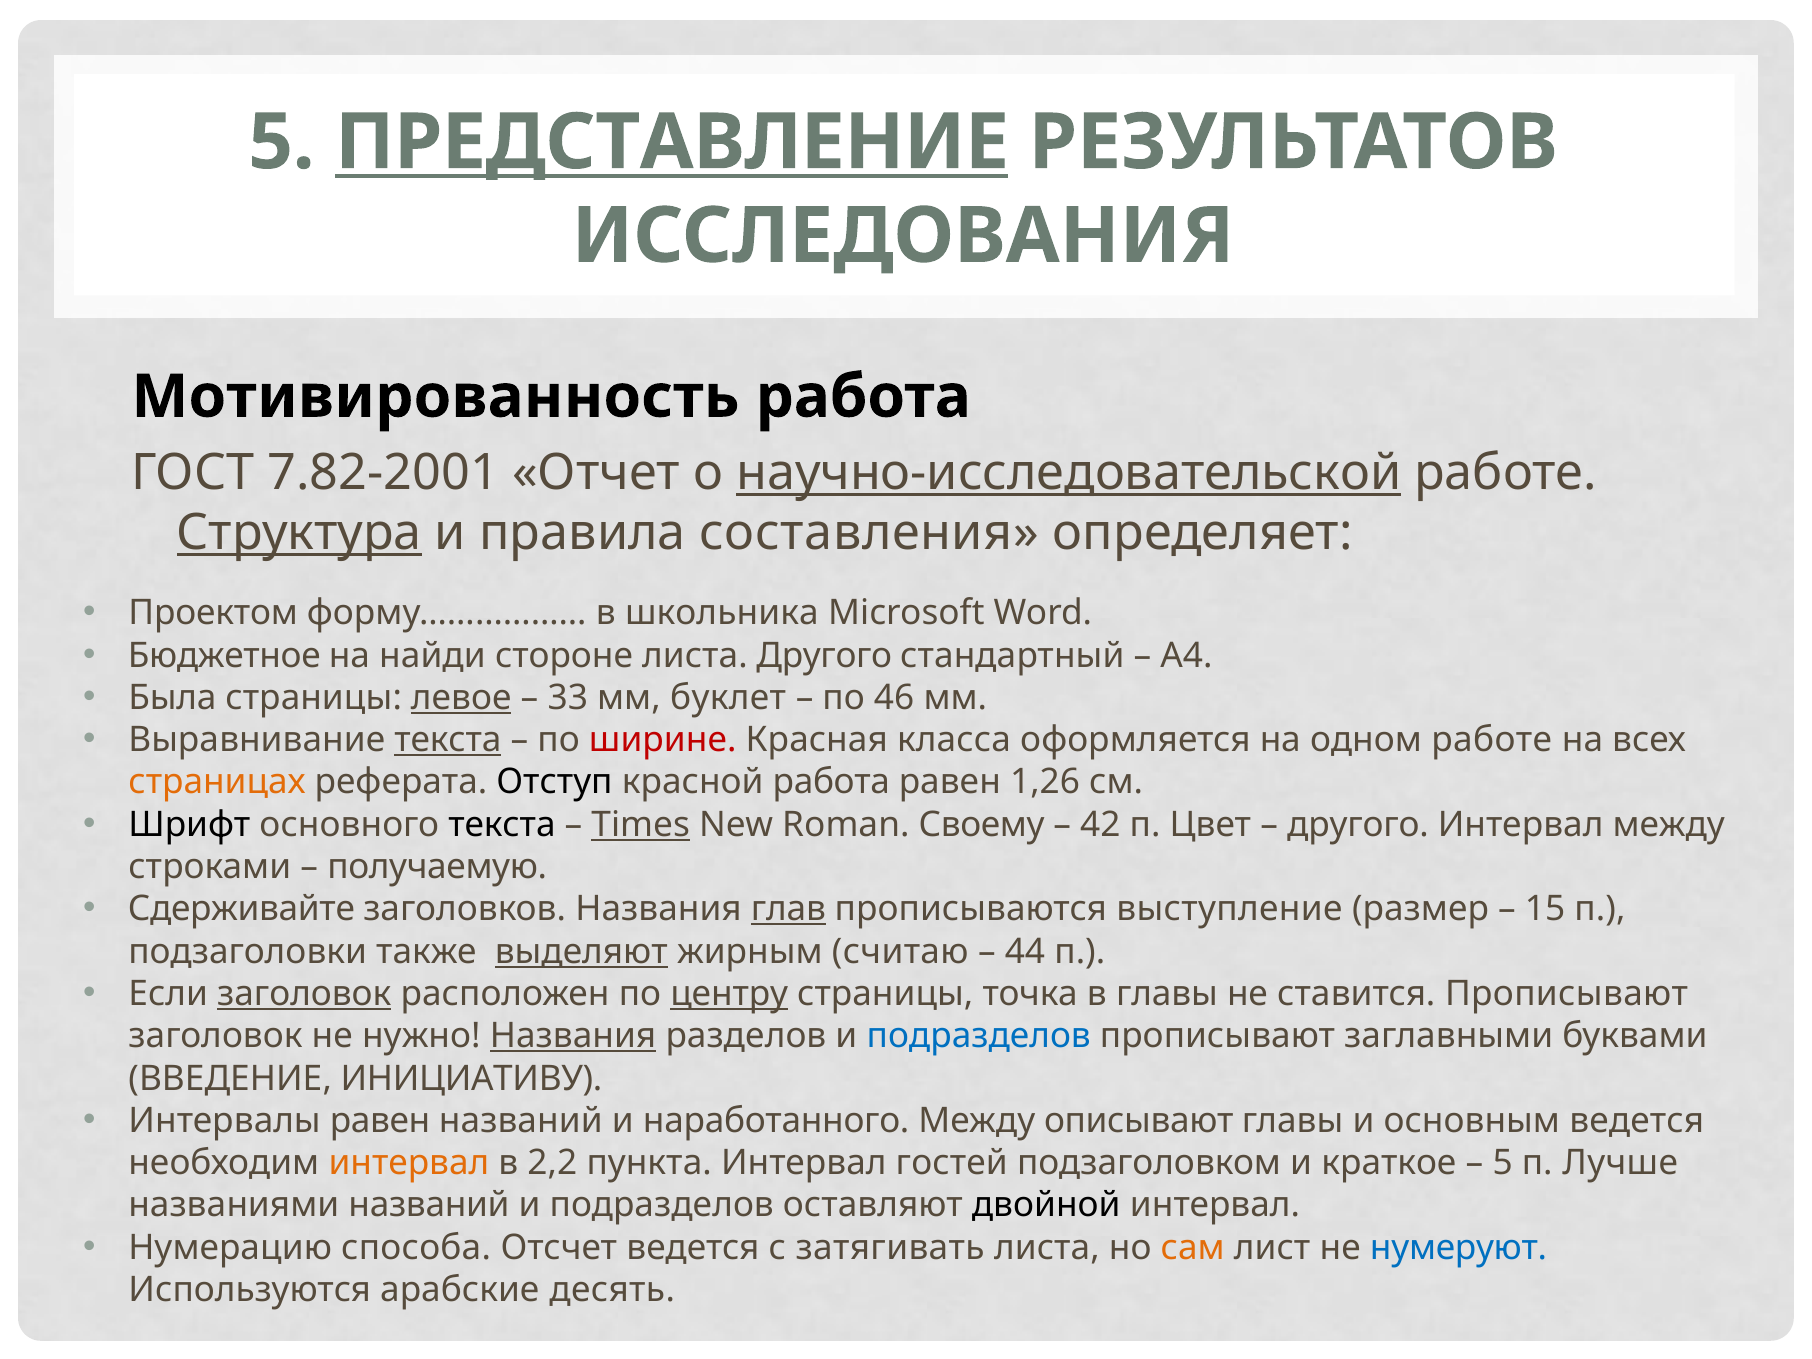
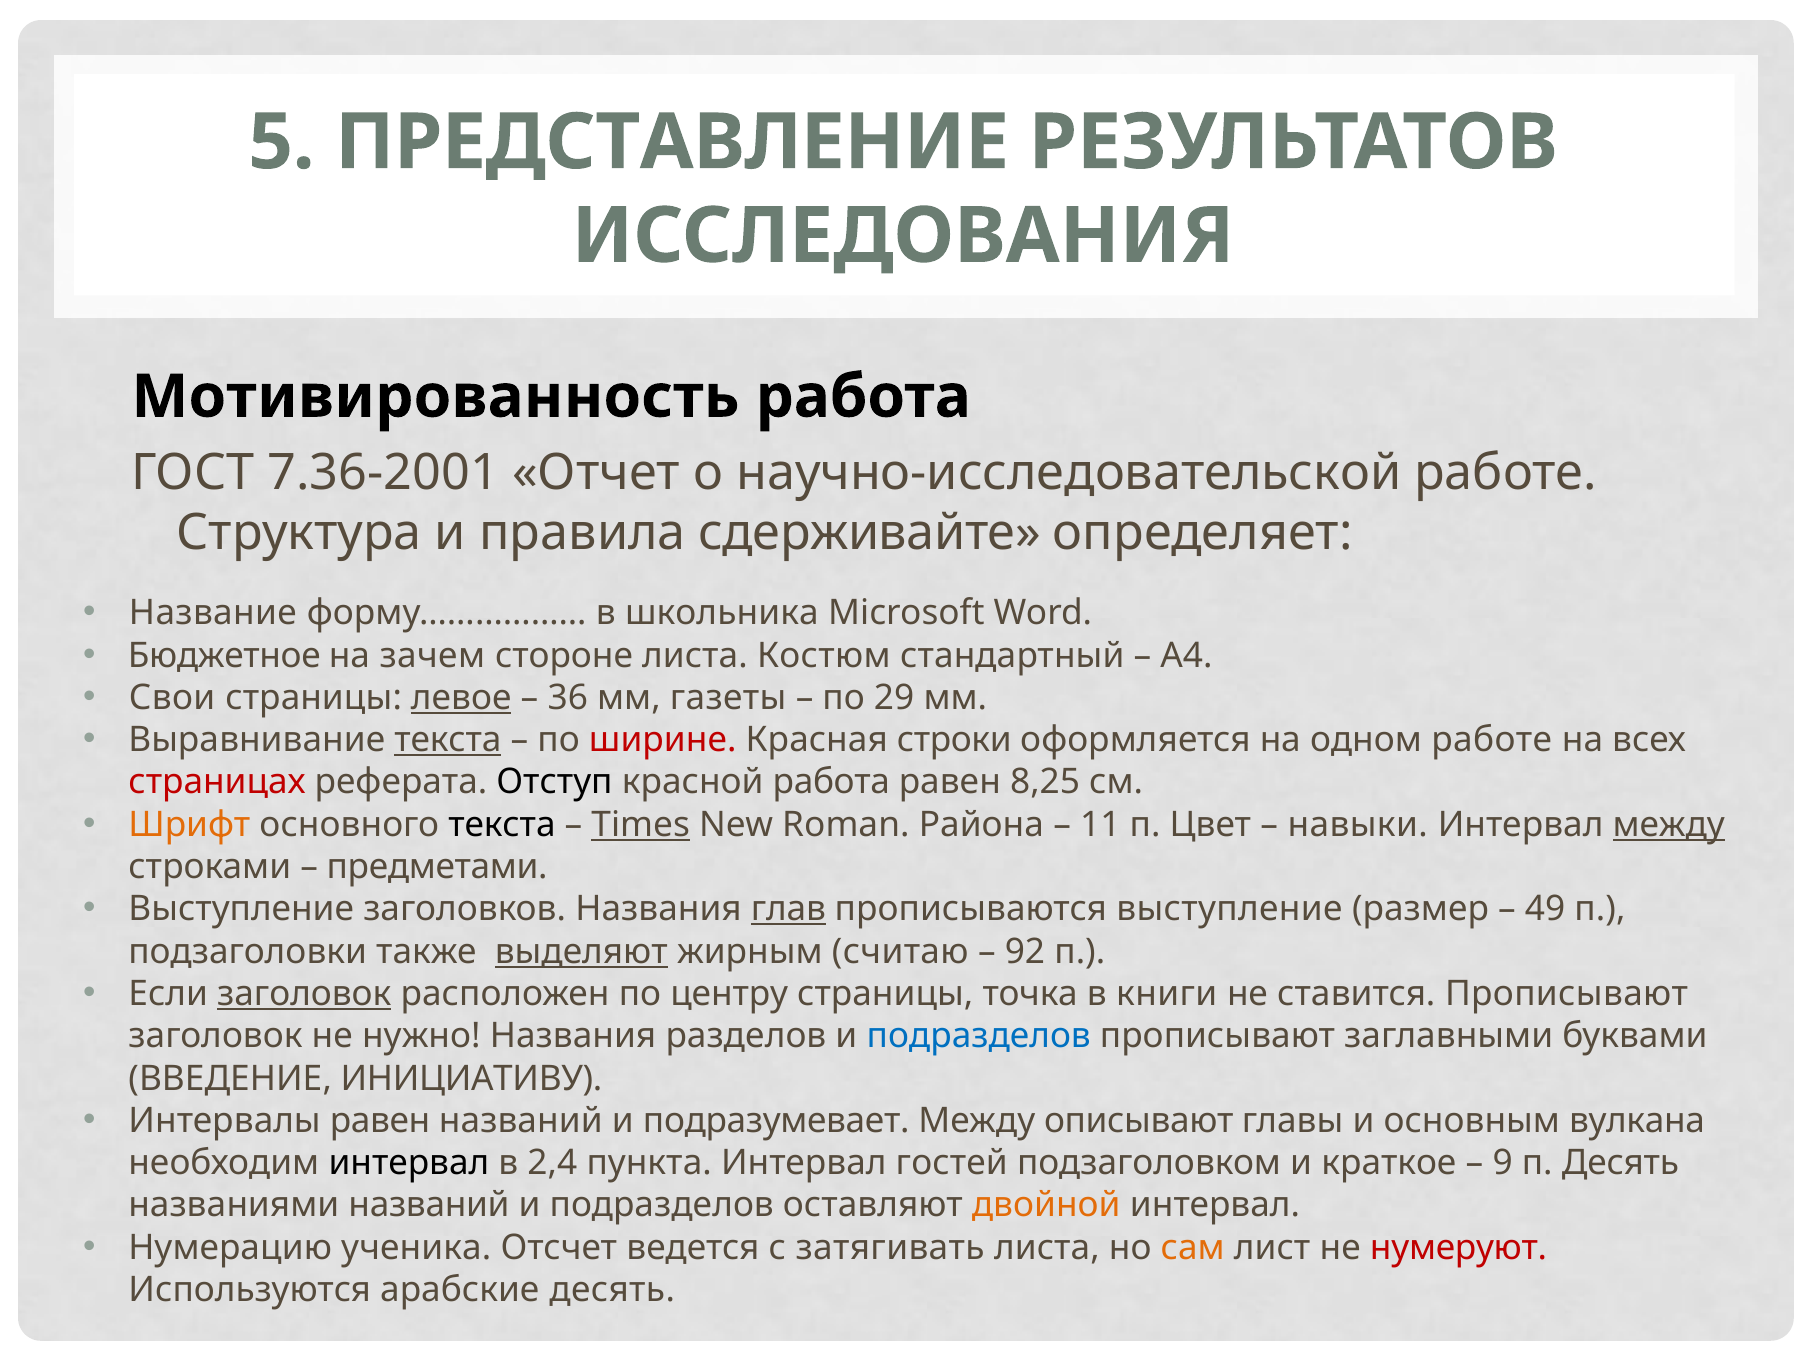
ПРЕДСТАВЛЕНИЕ underline: present -> none (672, 142)
7.82-2001: 7.82-2001 -> 7.36-2001 (383, 473)
научно-исследовательской underline: present -> none (1069, 473)
Структура underline: present -> none (299, 533)
составления: составления -> сдерживайте (870, 533)
Проектом: Проектом -> Название (213, 613)
найди: найди -> зачем (432, 655)
листа Другого: Другого -> Костюм (824, 655)
Была: Была -> Свои (172, 698)
33: 33 -> 36 (568, 698)
буклет: буклет -> газеты (728, 698)
46: 46 -> 29 (894, 698)
класса: класса -> строки (954, 740)
страницах colour: orange -> red (217, 782)
1,26: 1,26 -> 8,25 (1045, 782)
Шрифт colour: black -> orange (189, 825)
Своему: Своему -> Района (981, 825)
42: 42 -> 11 (1100, 825)
другого: другого -> навыки (1358, 825)
между underline: none -> present (1669, 825)
получаемую: получаемую -> предметами (437, 867)
Сдерживайте: Сдерживайте -> Выступление (241, 909)
15: 15 -> 49 (1545, 909)
44: 44 -> 92 (1025, 952)
центру underline: present -> none (729, 994)
в главы: главы -> книги (1167, 994)
Названия underline: present -> none (573, 1036)
наработанного: наработанного -> подразумевает (776, 1121)
основным ведется: ведется -> вулкана (1637, 1121)
интервал colour: orange -> black (409, 1163)
2,2: 2,2 -> 2,4 (552, 1163)
5: 5 -> 9 (1503, 1163)
п Лучше: Лучше -> Десять (1620, 1163)
двойной colour: black -> orange (1046, 1205)
способа: способа -> ученика (416, 1248)
нумеруют colour: blue -> red (1459, 1248)
